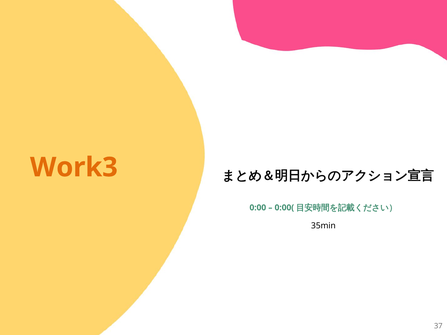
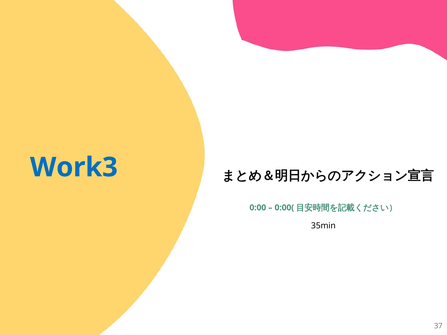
Work3 colour: orange -> blue (74, 167)
